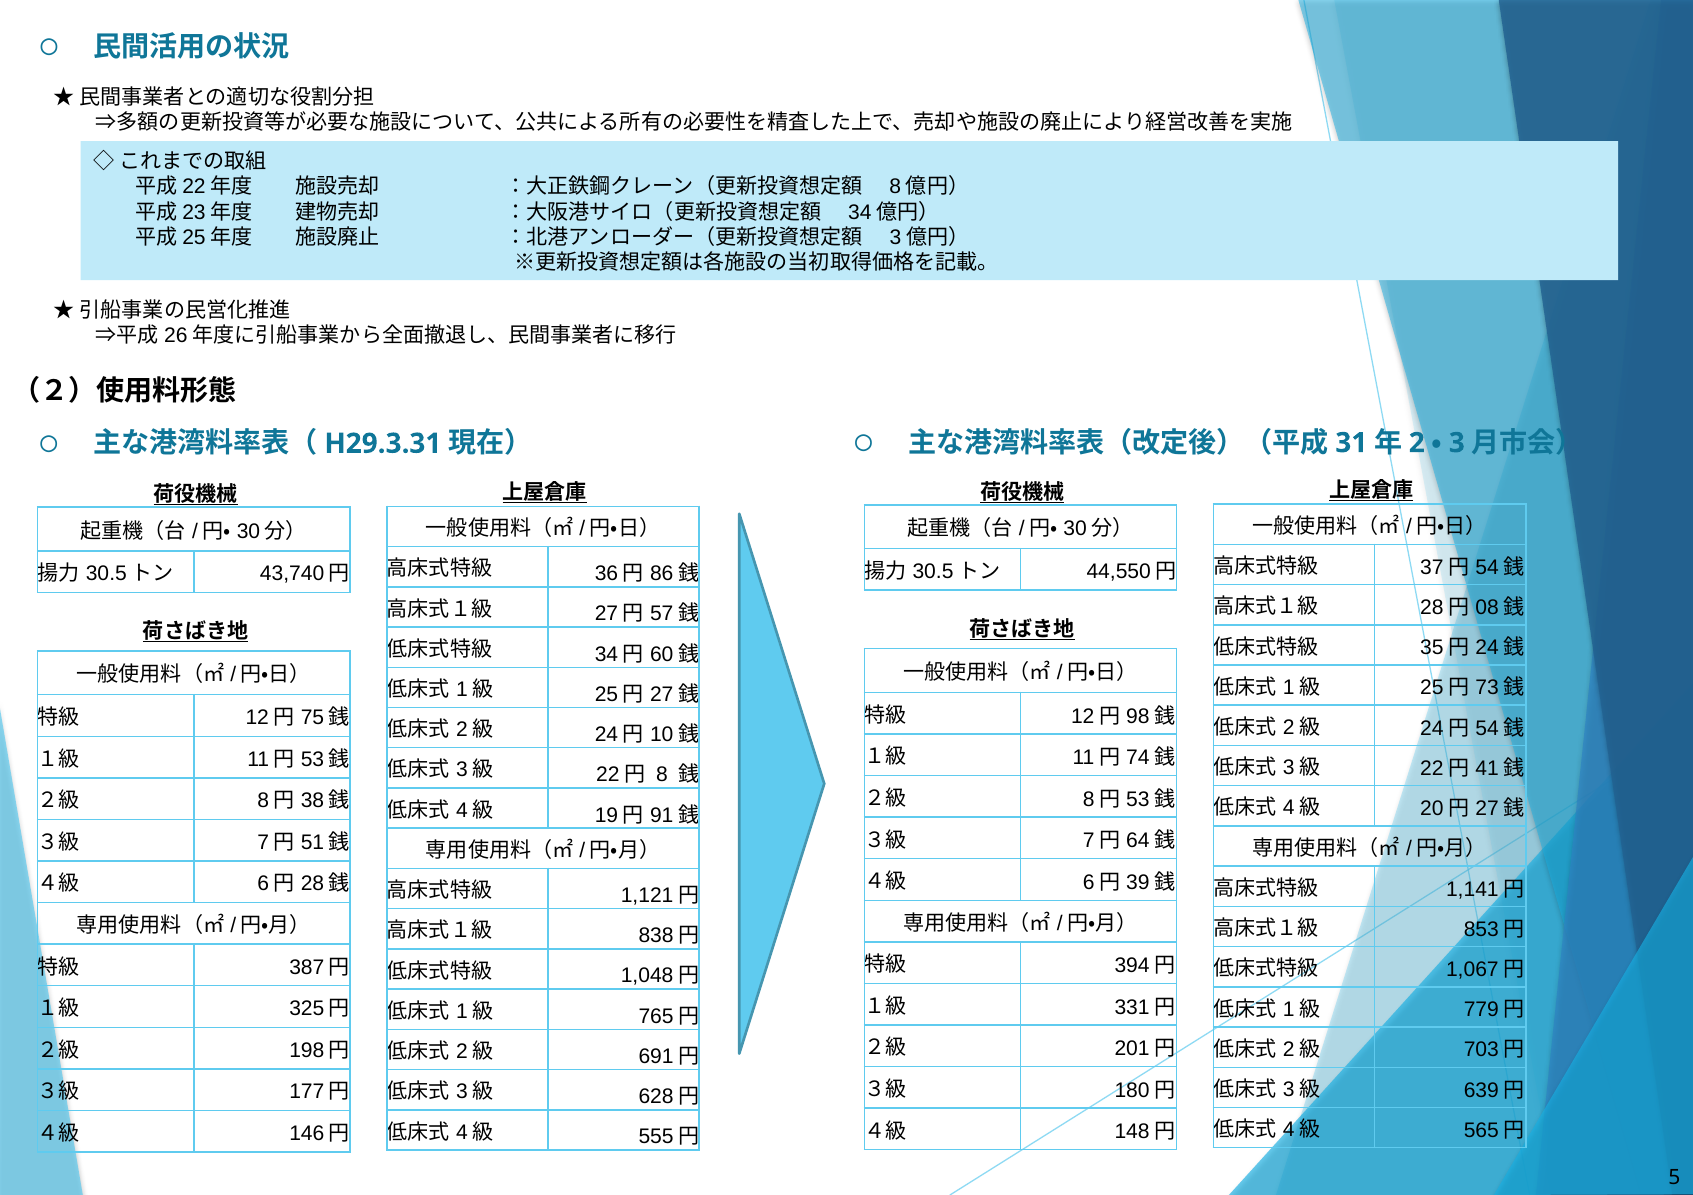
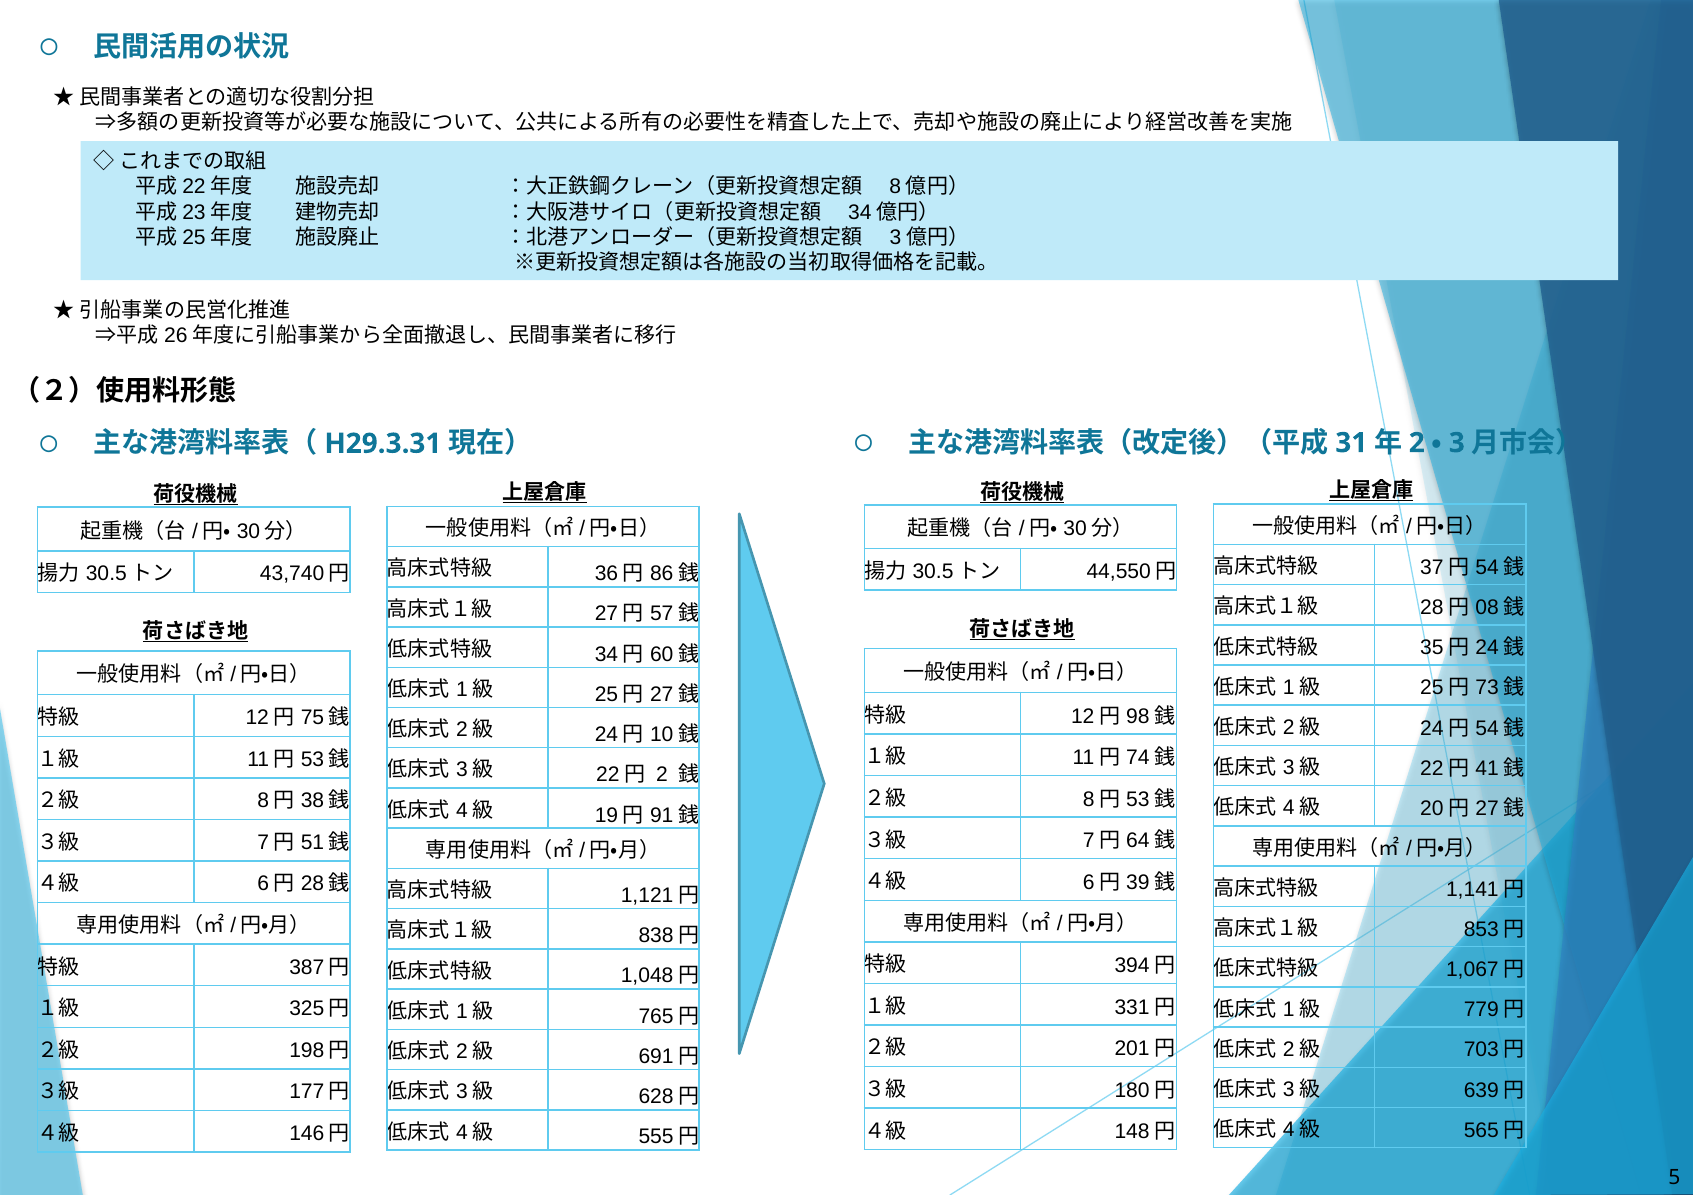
8: 8 -> 2 (662, 775)
